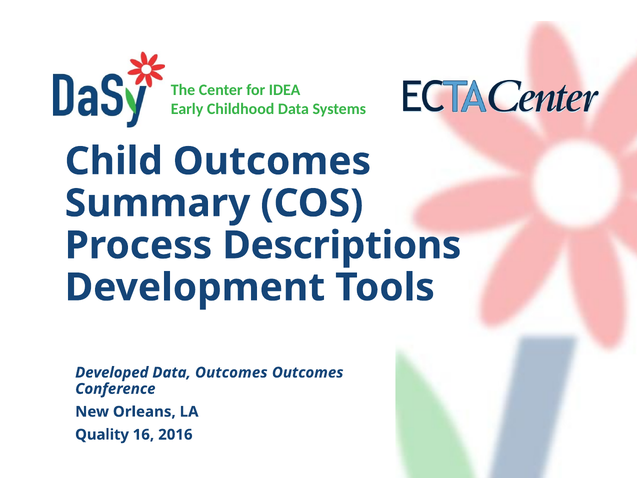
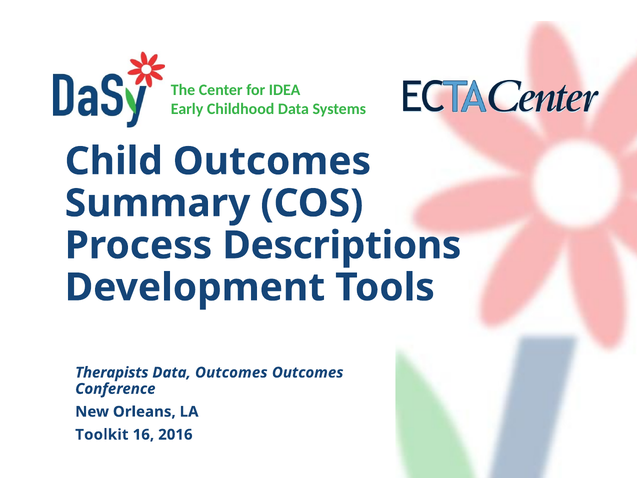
Developed: Developed -> Therapists (112, 372)
Quality: Quality -> Toolkit (102, 434)
